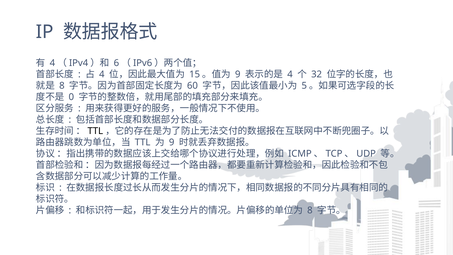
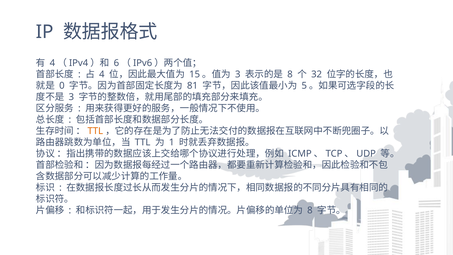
9: 9 -> 3 (238, 74)
4: 4 -> 8 (290, 74)
8: 8 -> 0 (62, 86)
60: 60 -> 81 (192, 86)
0: 0 -> 3 (71, 97)
TTL colour: black -> orange (95, 131)
9: 9 -> 1 (172, 142)
